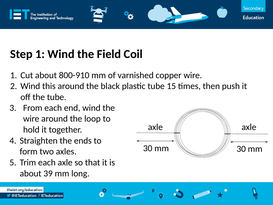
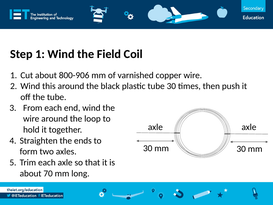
800-910: 800-910 -> 800-906 (74, 75)
tube 15: 15 -> 30 (171, 86)
39: 39 -> 70 (48, 173)
